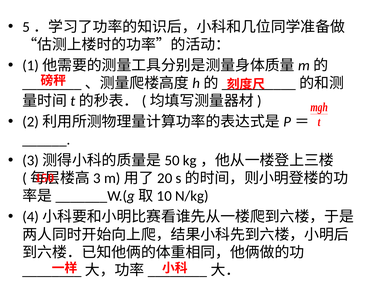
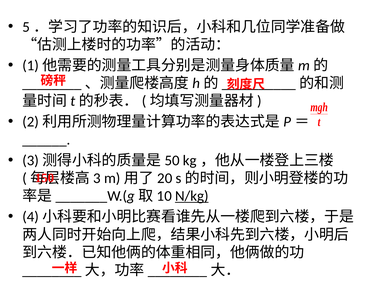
N/kg underline: none -> present (192, 196)
